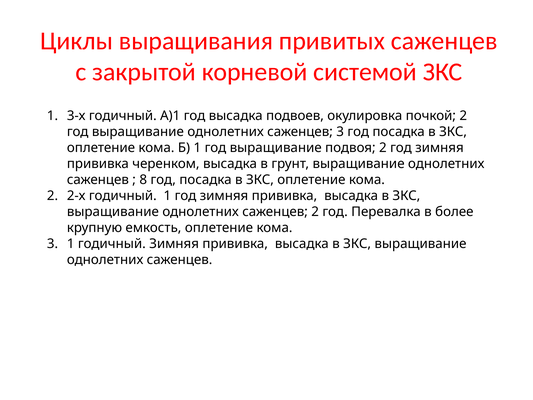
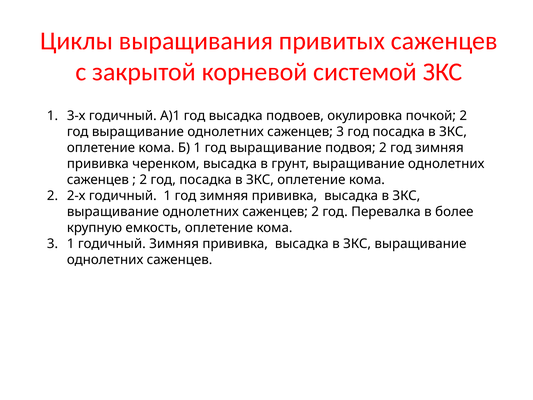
8: 8 -> 2 (143, 180)
